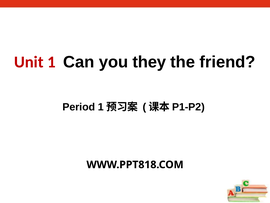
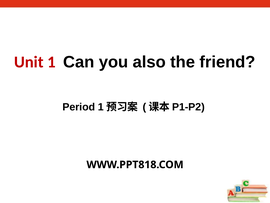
they: they -> also (149, 62)
